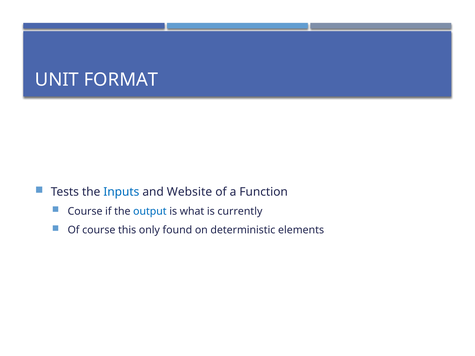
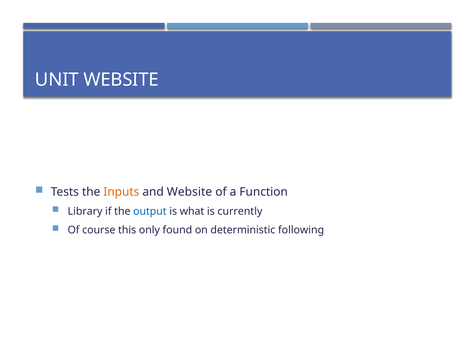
UNIT FORMAT: FORMAT -> WEBSITE (121, 80)
Inputs colour: blue -> orange (121, 192)
Course: Course -> Library (85, 212)
elements: elements -> following (301, 230)
